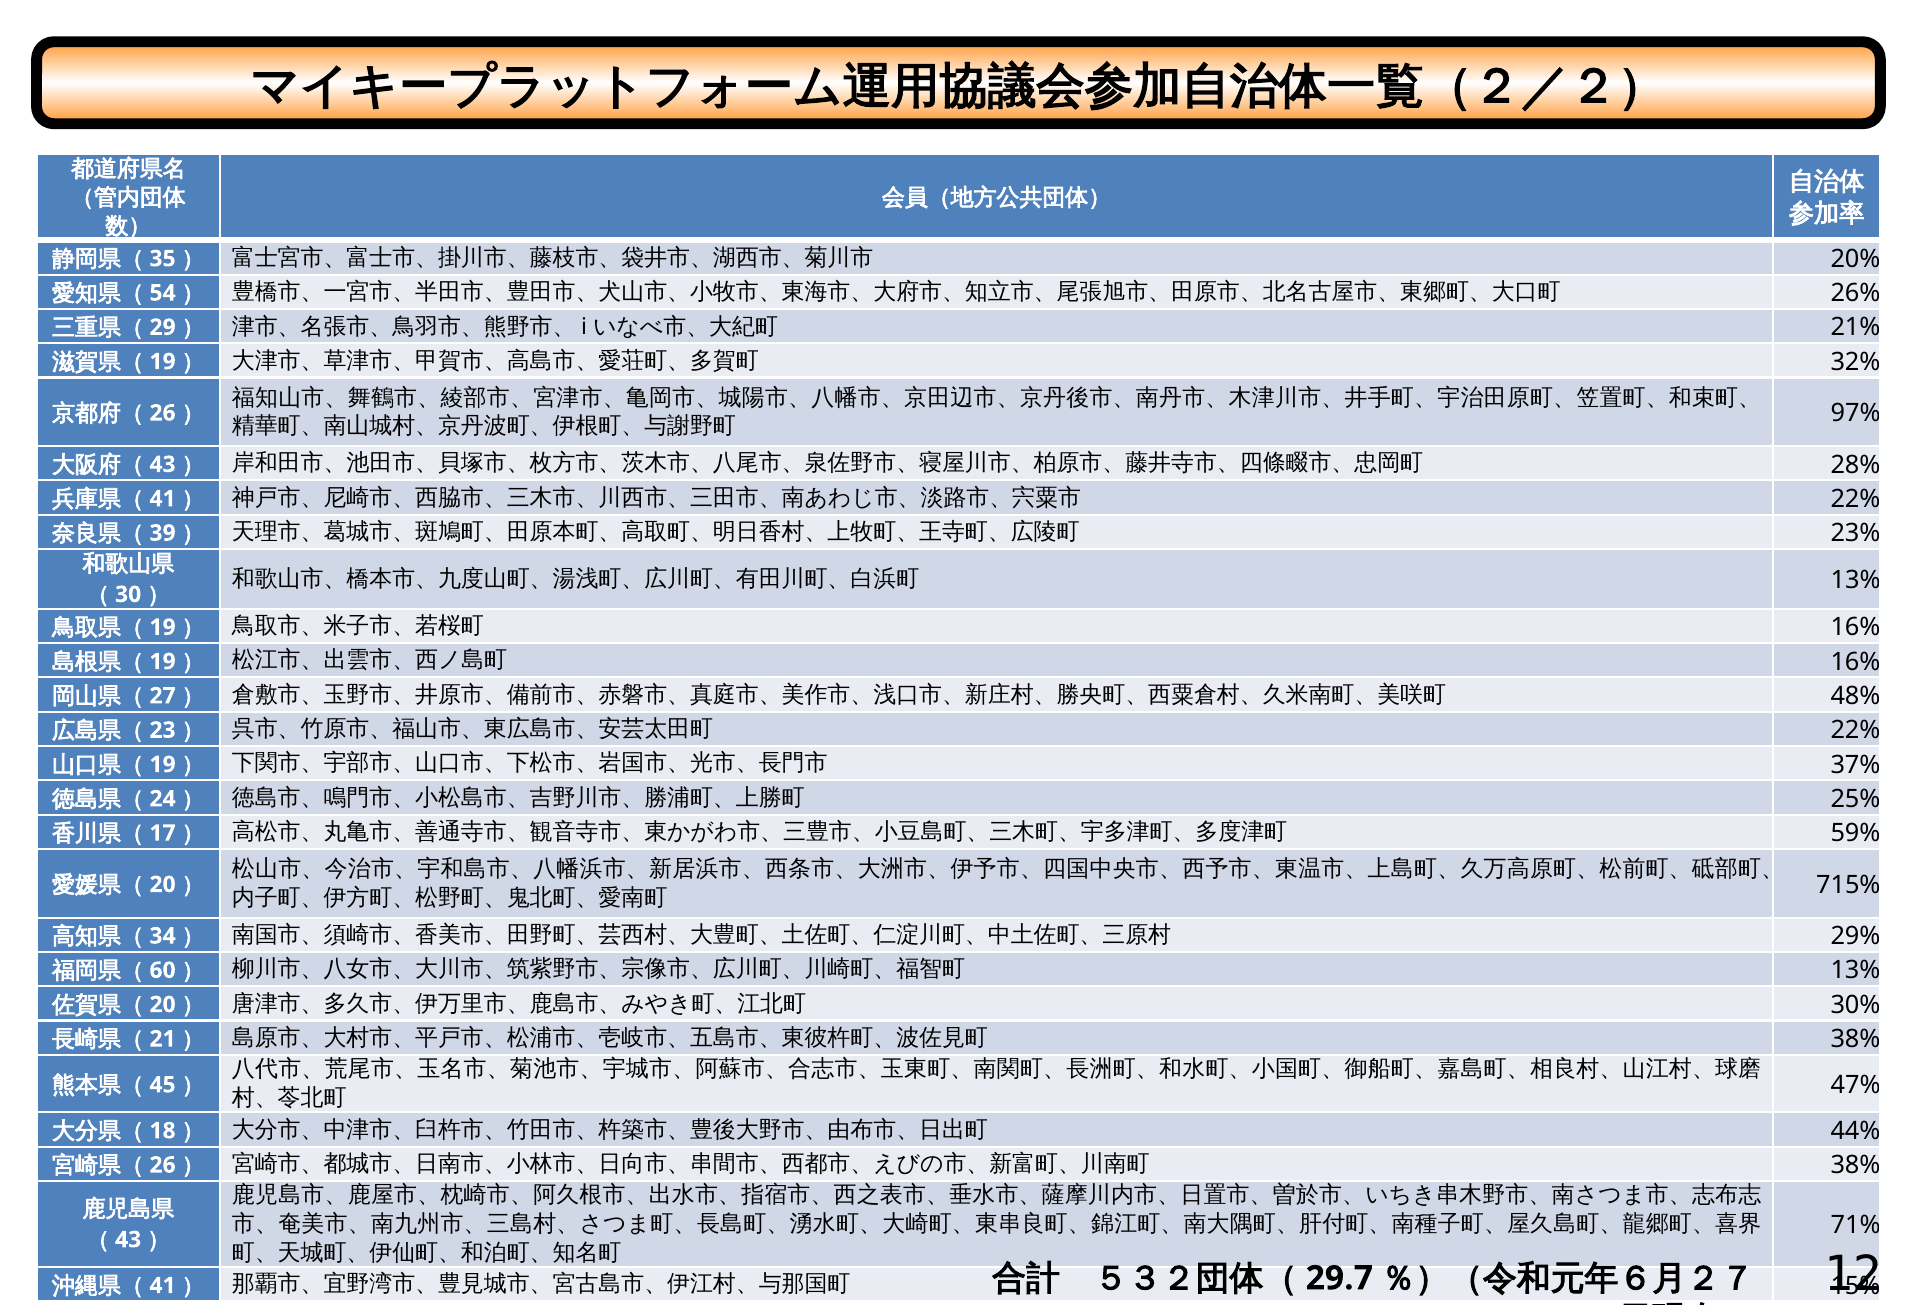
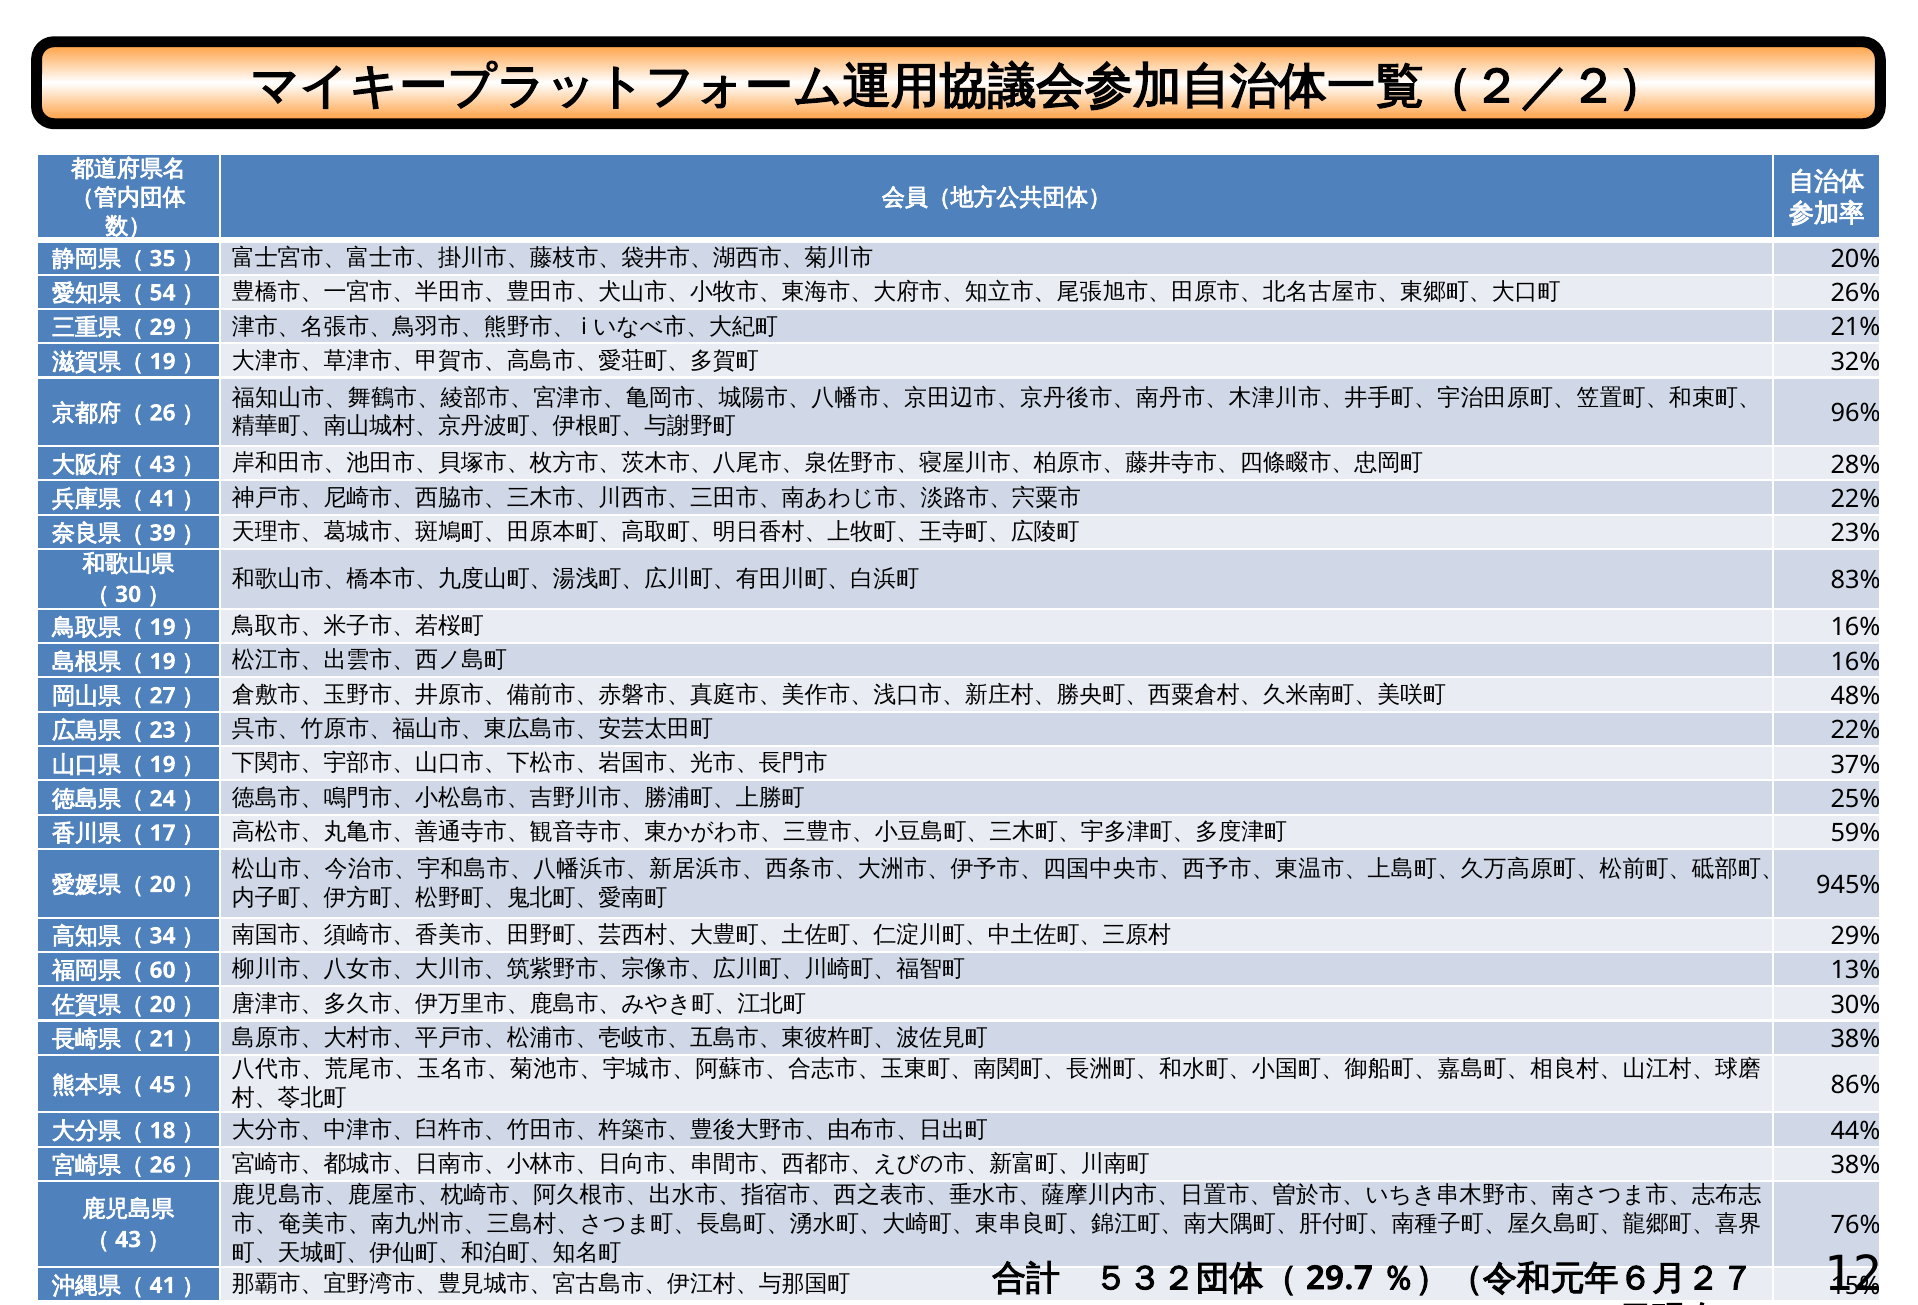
97%: 97% -> 96% (1856, 413)
13%: 13% -> 83% (1856, 580)
715%: 715% -> 945% (1848, 885)
47%: 47% -> 86% (1856, 1085)
71%: 71% -> 76% (1856, 1225)
